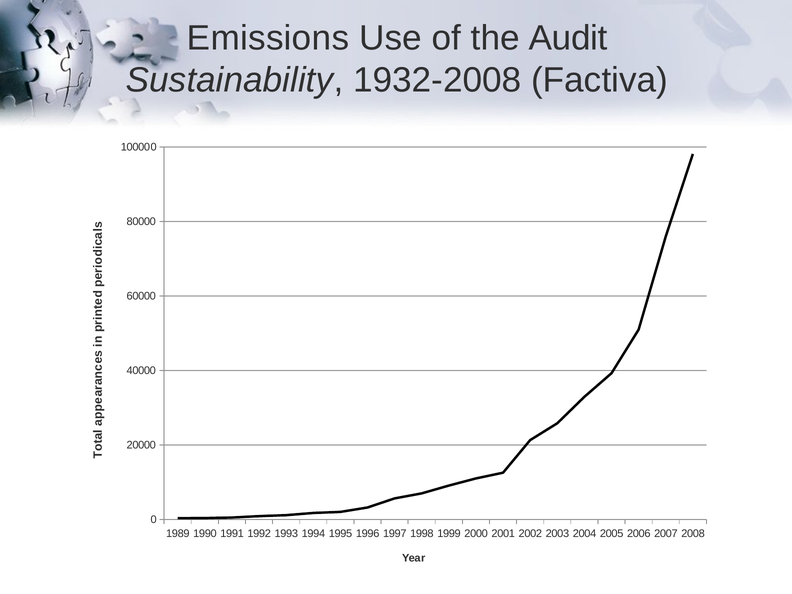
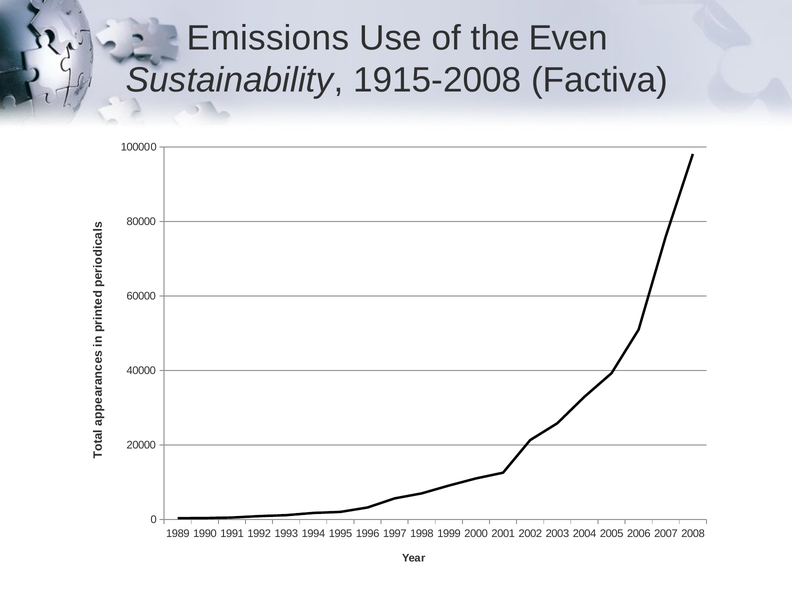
Audit: Audit -> Even (568, 38)
1932-2008: 1932-2008 -> 1915-2008 (437, 80)
